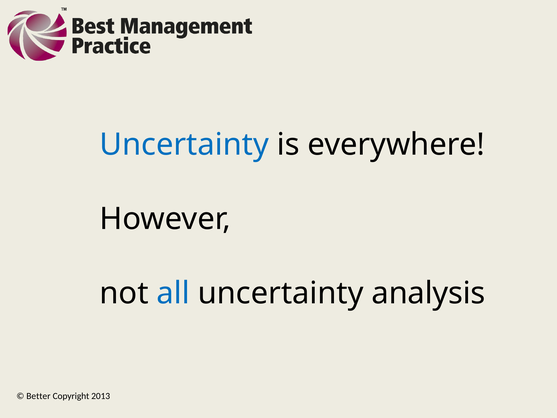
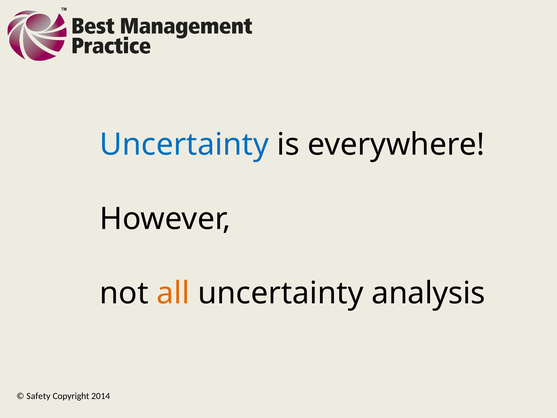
all colour: blue -> orange (173, 293)
Better: Better -> Safety (38, 396)
2013: 2013 -> 2014 (101, 396)
